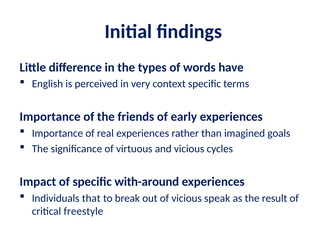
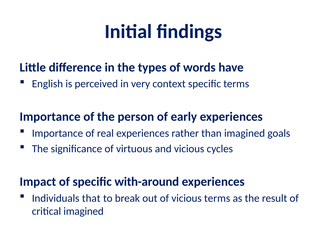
friends: friends -> person (136, 117)
vicious speak: speak -> terms (217, 198)
critical freestyle: freestyle -> imagined (84, 212)
